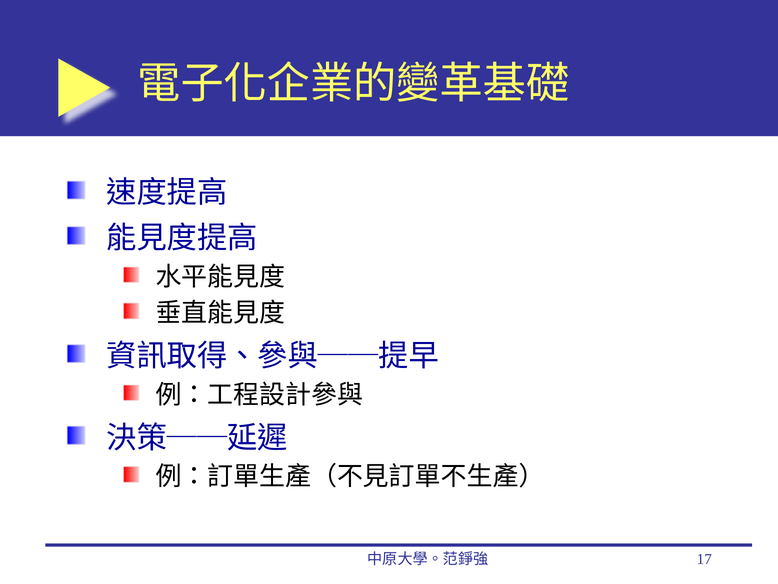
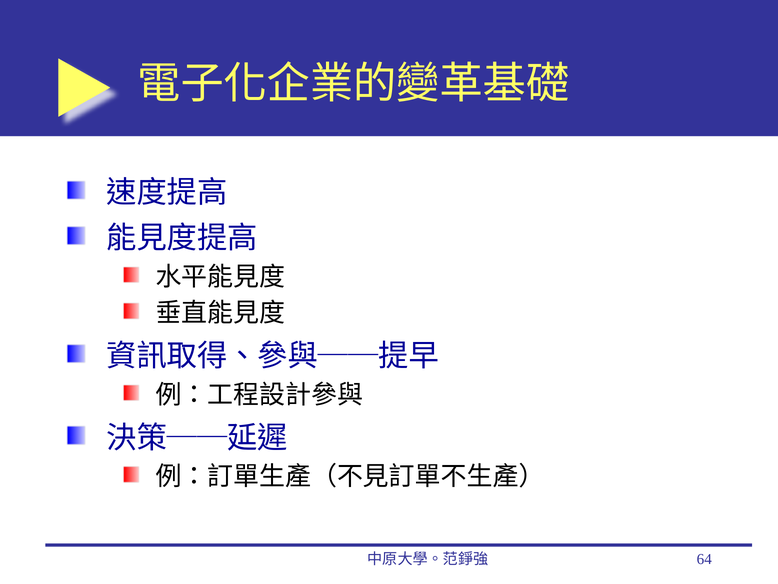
17: 17 -> 64 (704, 559)
